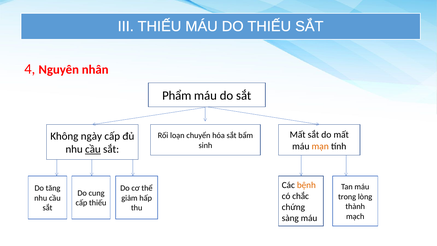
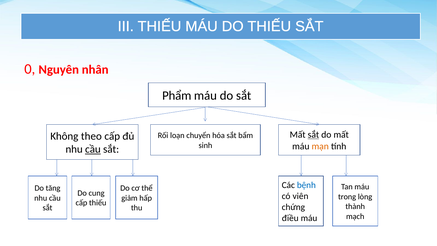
4: 4 -> 0 (30, 69)
sắt underline: none -> present (313, 135)
ngày: ngày -> theo (91, 136)
bệnh colour: orange -> blue (306, 185)
chắc: chắc -> viên (301, 196)
sàng: sàng -> điều (290, 218)
